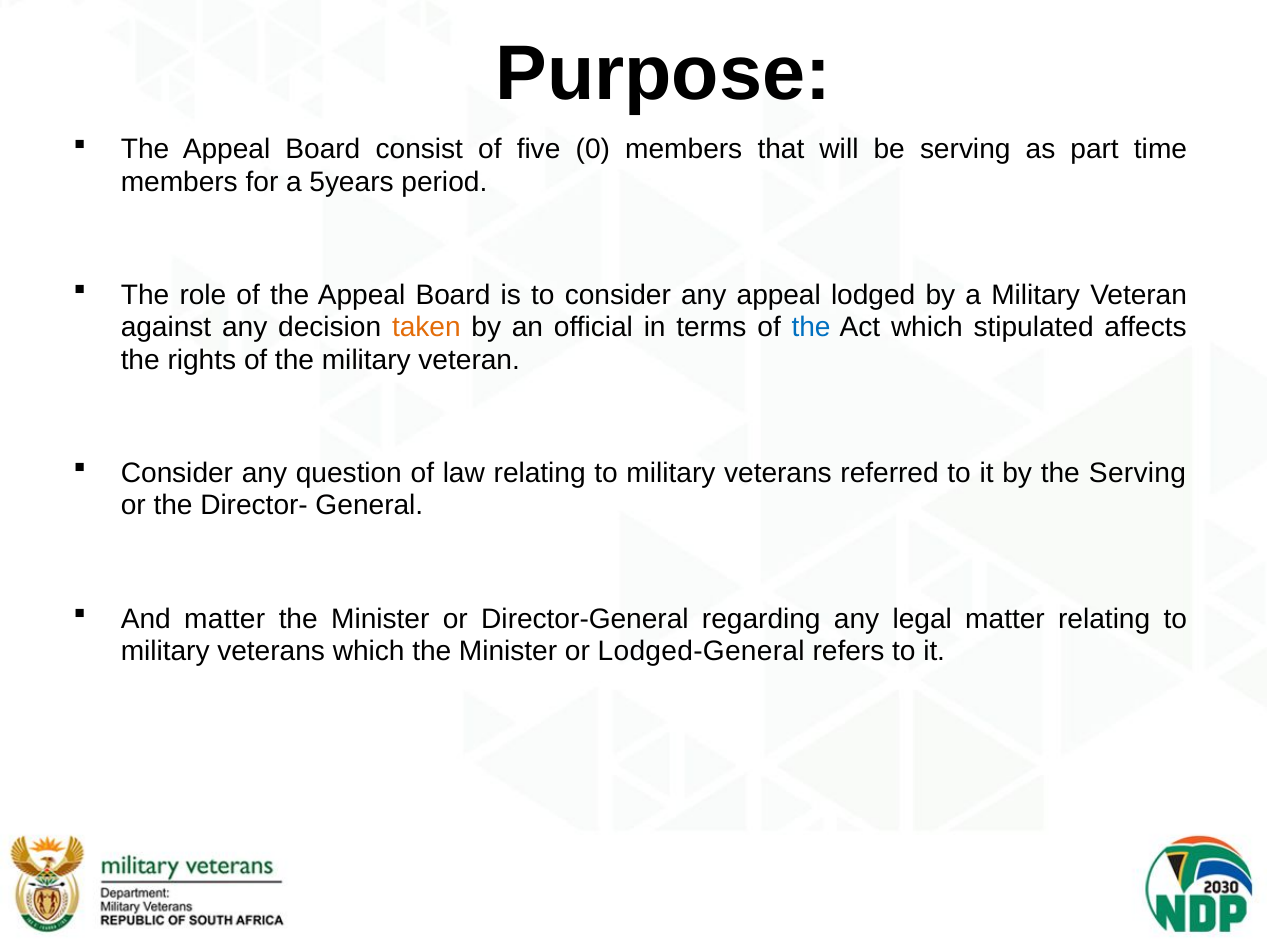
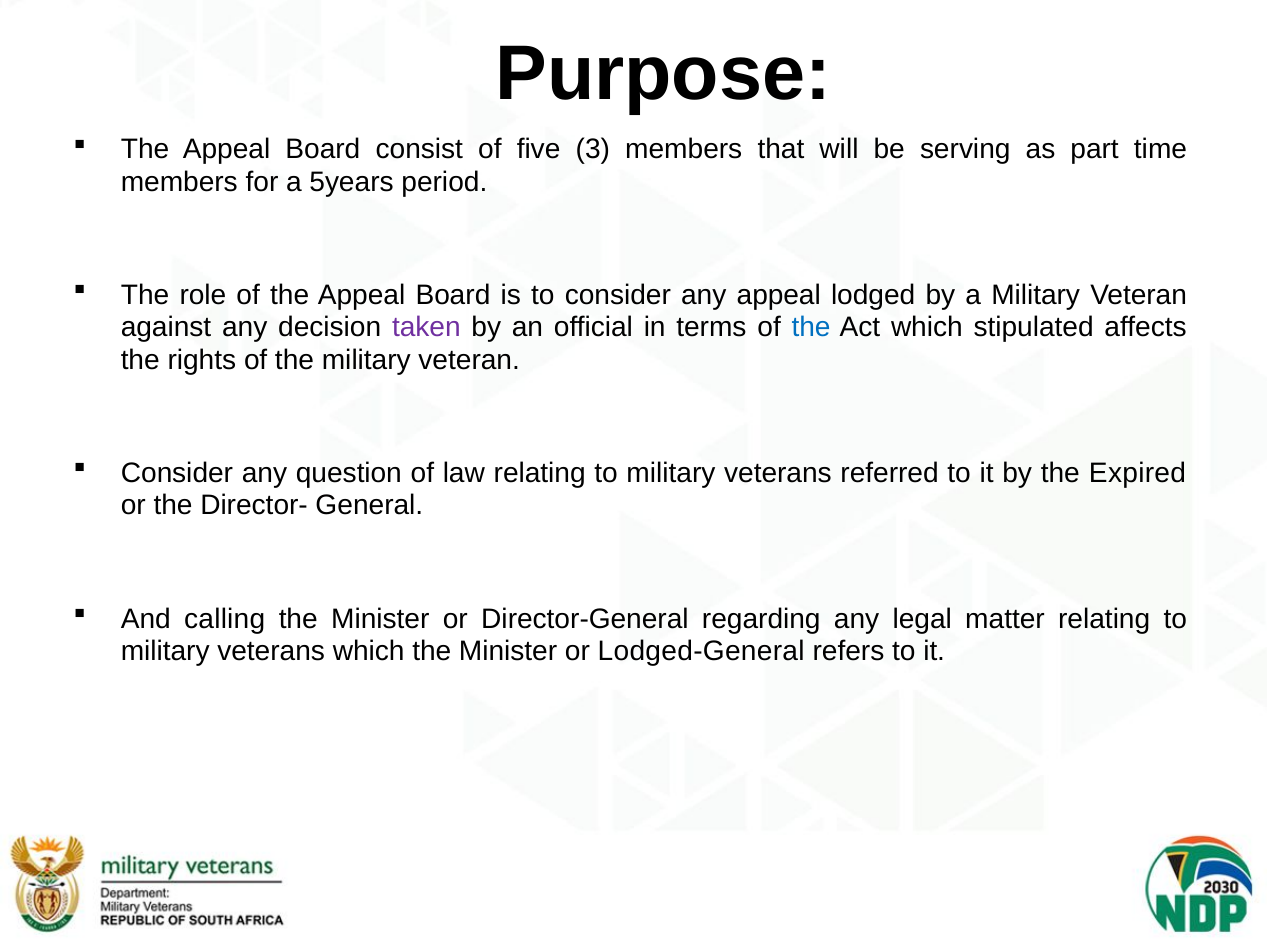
0: 0 -> 3 (593, 150)
taken colour: orange -> purple (426, 328)
the Serving: Serving -> Expired (1138, 473)
And matter: matter -> calling (225, 619)
